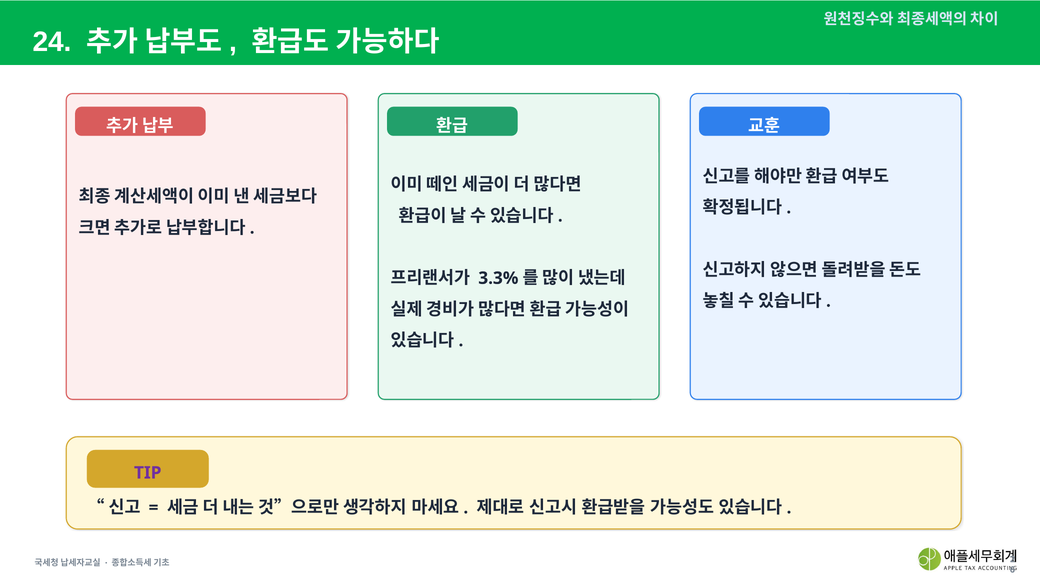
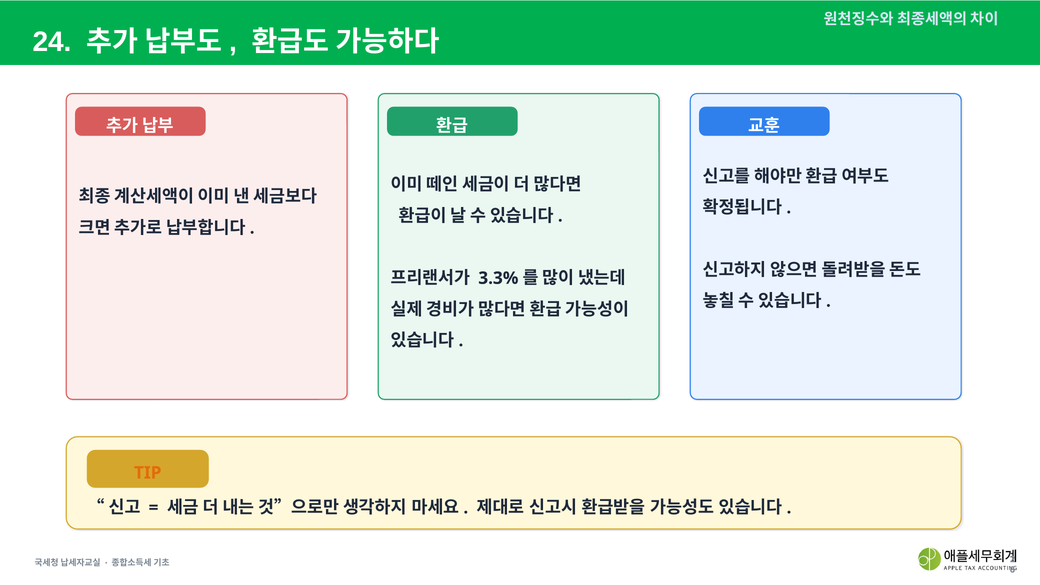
TIP colour: purple -> orange (148, 473)
